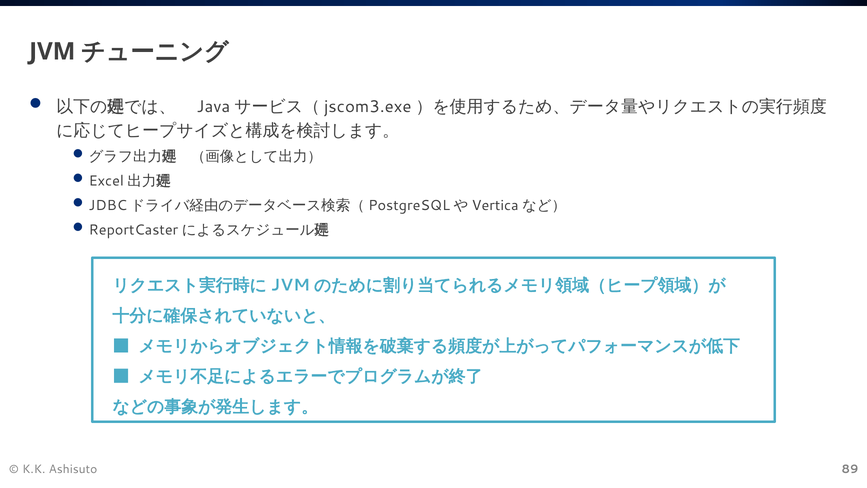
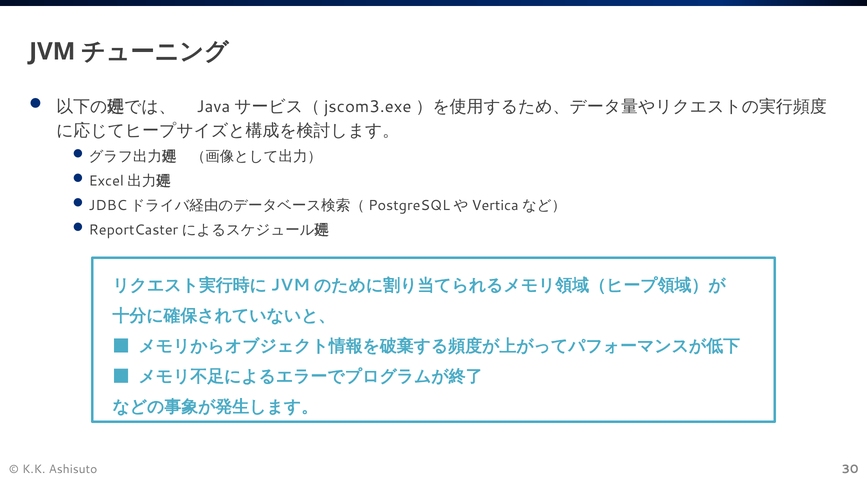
89: 89 -> 30 (850, 469)
